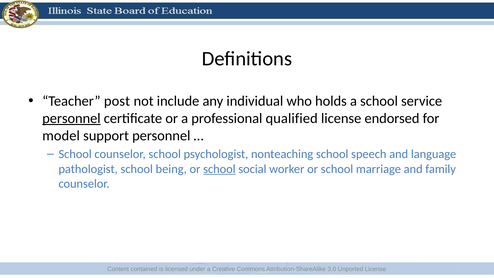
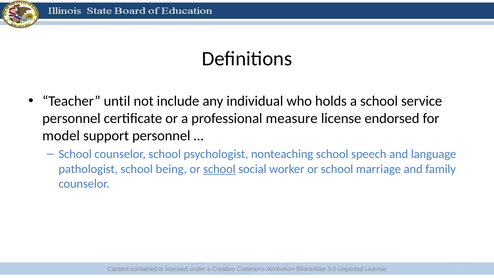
post: post -> until (117, 101)
personnel underline: present -> none (71, 118)
qualified: qualified -> measure (292, 118)
